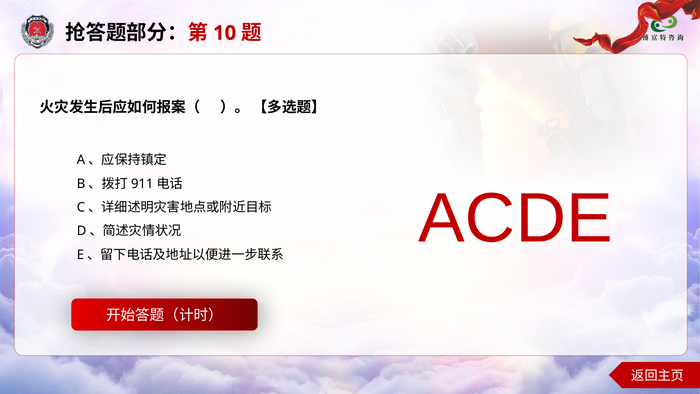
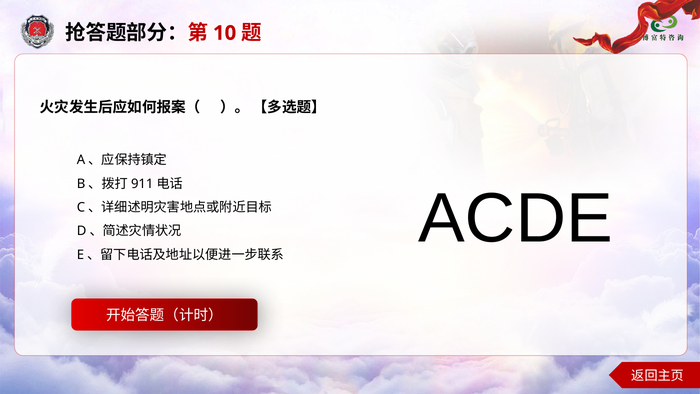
ACDE colour: red -> black (516, 218)
